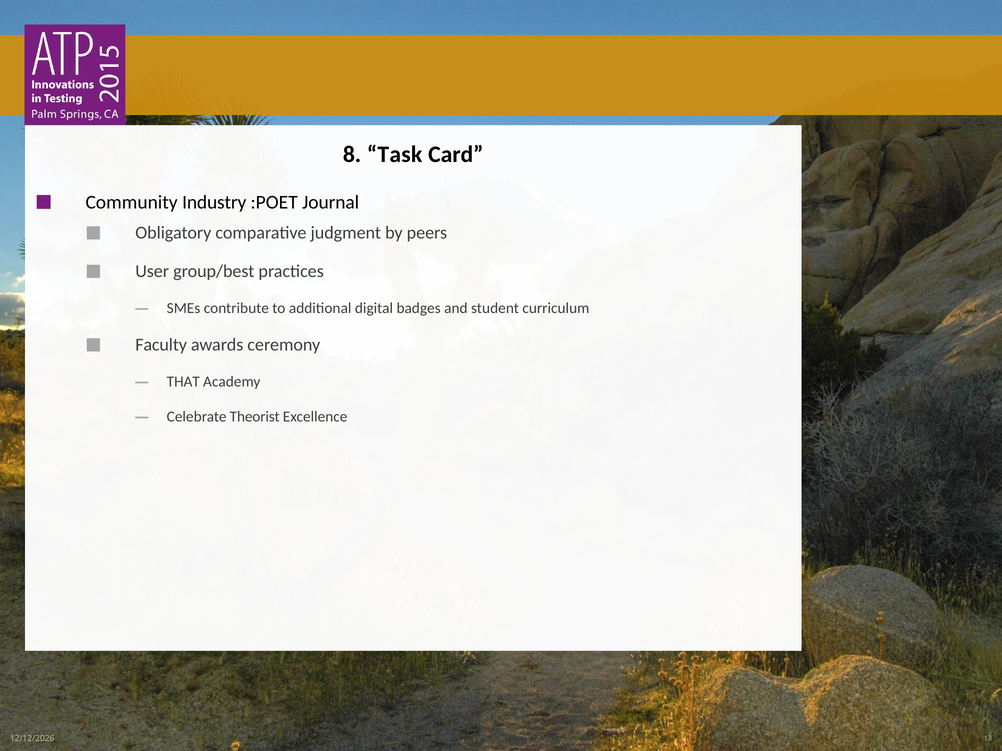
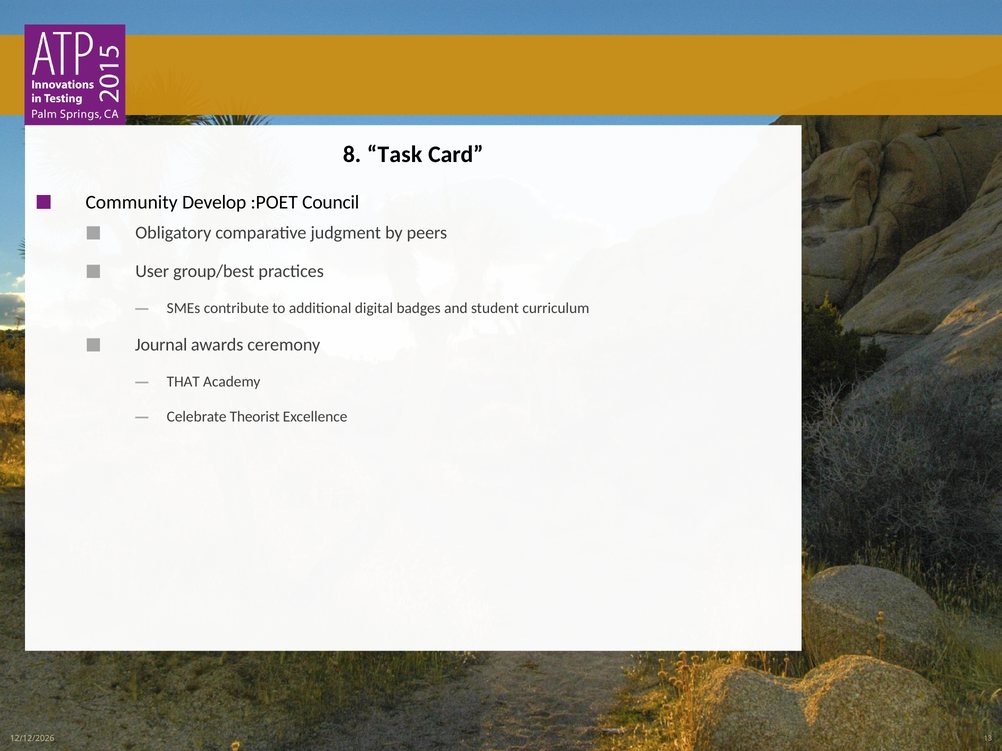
Industry: Industry -> Develop (214, 202)
Journal: Journal -> Council (331, 202)
Faculty: Faculty -> Journal (161, 345)
